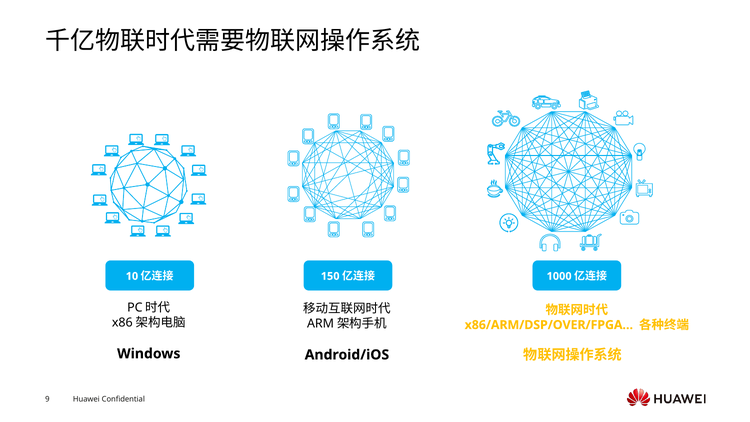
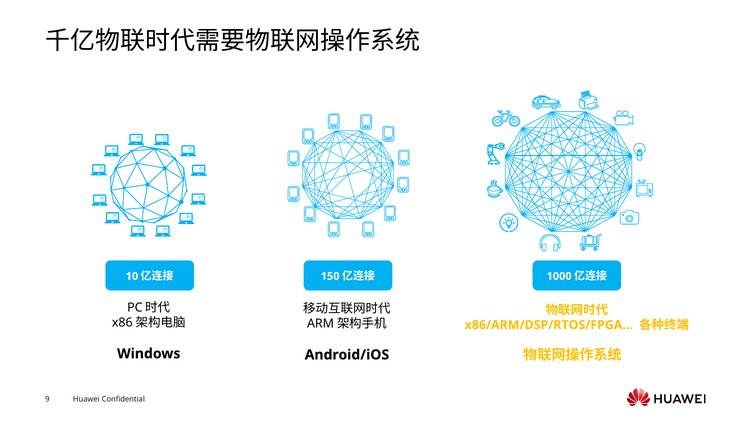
x86/ARM/DSP/OVER/FPGA…: x86/ARM/DSP/OVER/FPGA… -> x86/ARM/DSP/RTOS/FPGA… (549, 325)
